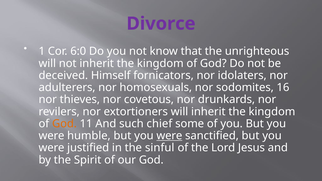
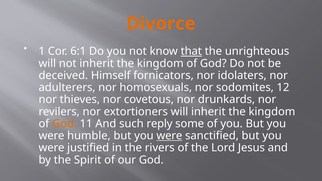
Divorce colour: purple -> orange (161, 24)
6:0: 6:0 -> 6:1 (78, 51)
that underline: none -> present (191, 51)
16: 16 -> 12 (283, 88)
chief: chief -> reply (159, 124)
sinful: sinful -> rivers (160, 148)
